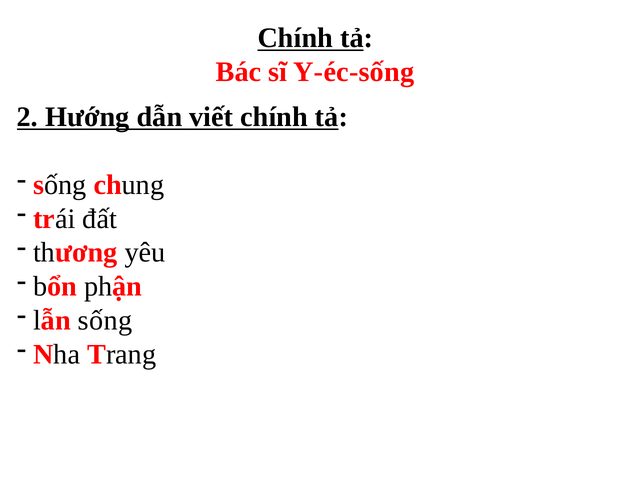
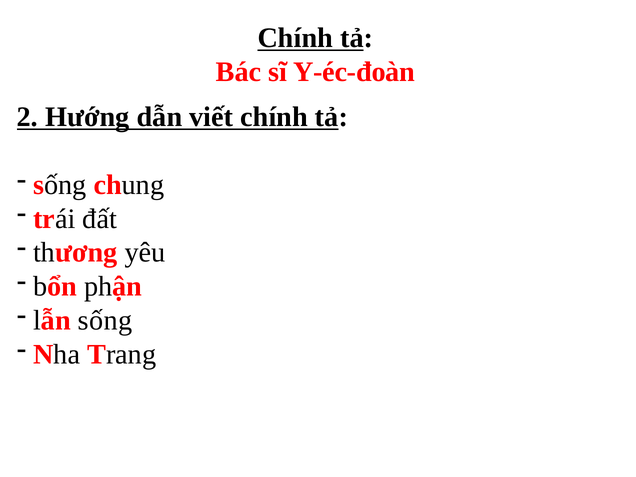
Y-éc-sống: Y-éc-sống -> Y-éc-đoàn (354, 72)
